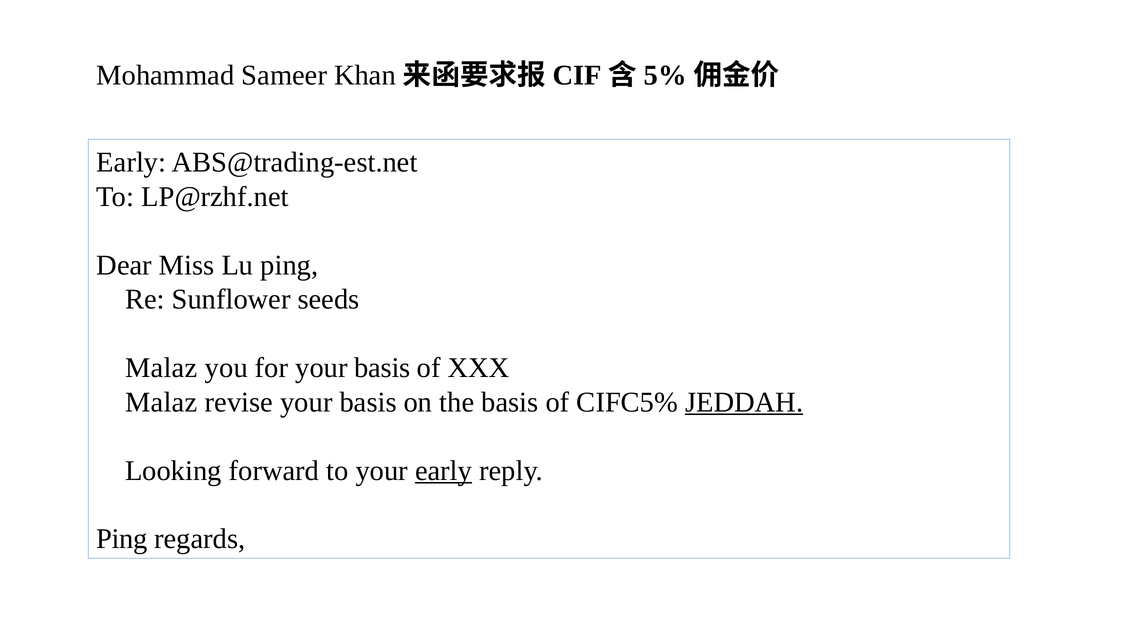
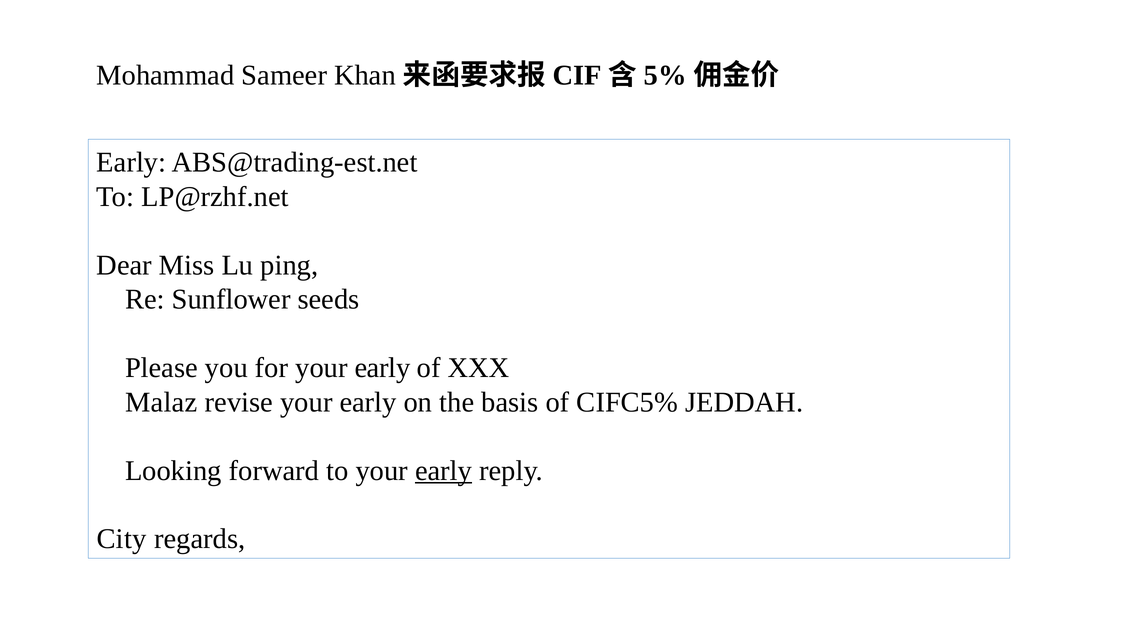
Malaz: Malaz -> Please (161, 368)
for your basis: basis -> early (382, 368)
revise your basis: basis -> early (368, 402)
JEDDAH underline: present -> none (744, 402)
Ping: Ping -> City (122, 539)
